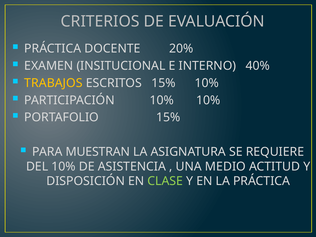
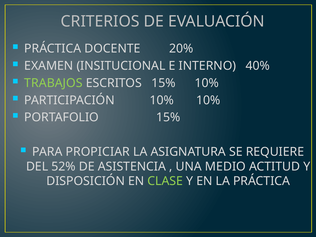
TRABAJOS colour: yellow -> light green (53, 83)
MUESTRAN: MUESTRAN -> PROPICIAR (98, 152)
DEL 10%: 10% -> 52% (64, 166)
